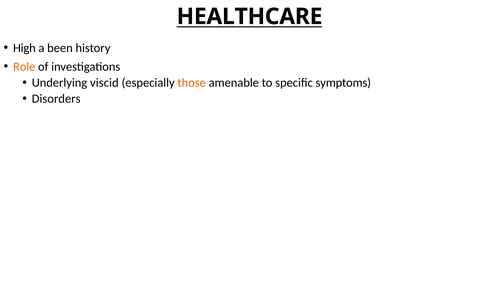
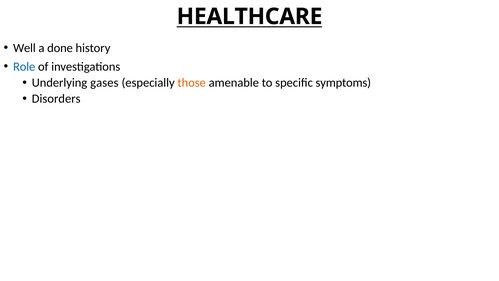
High: High -> Well (24, 48)
been: been -> done (60, 48)
Role colour: orange -> blue (24, 67)
viscid: viscid -> gases (104, 83)
